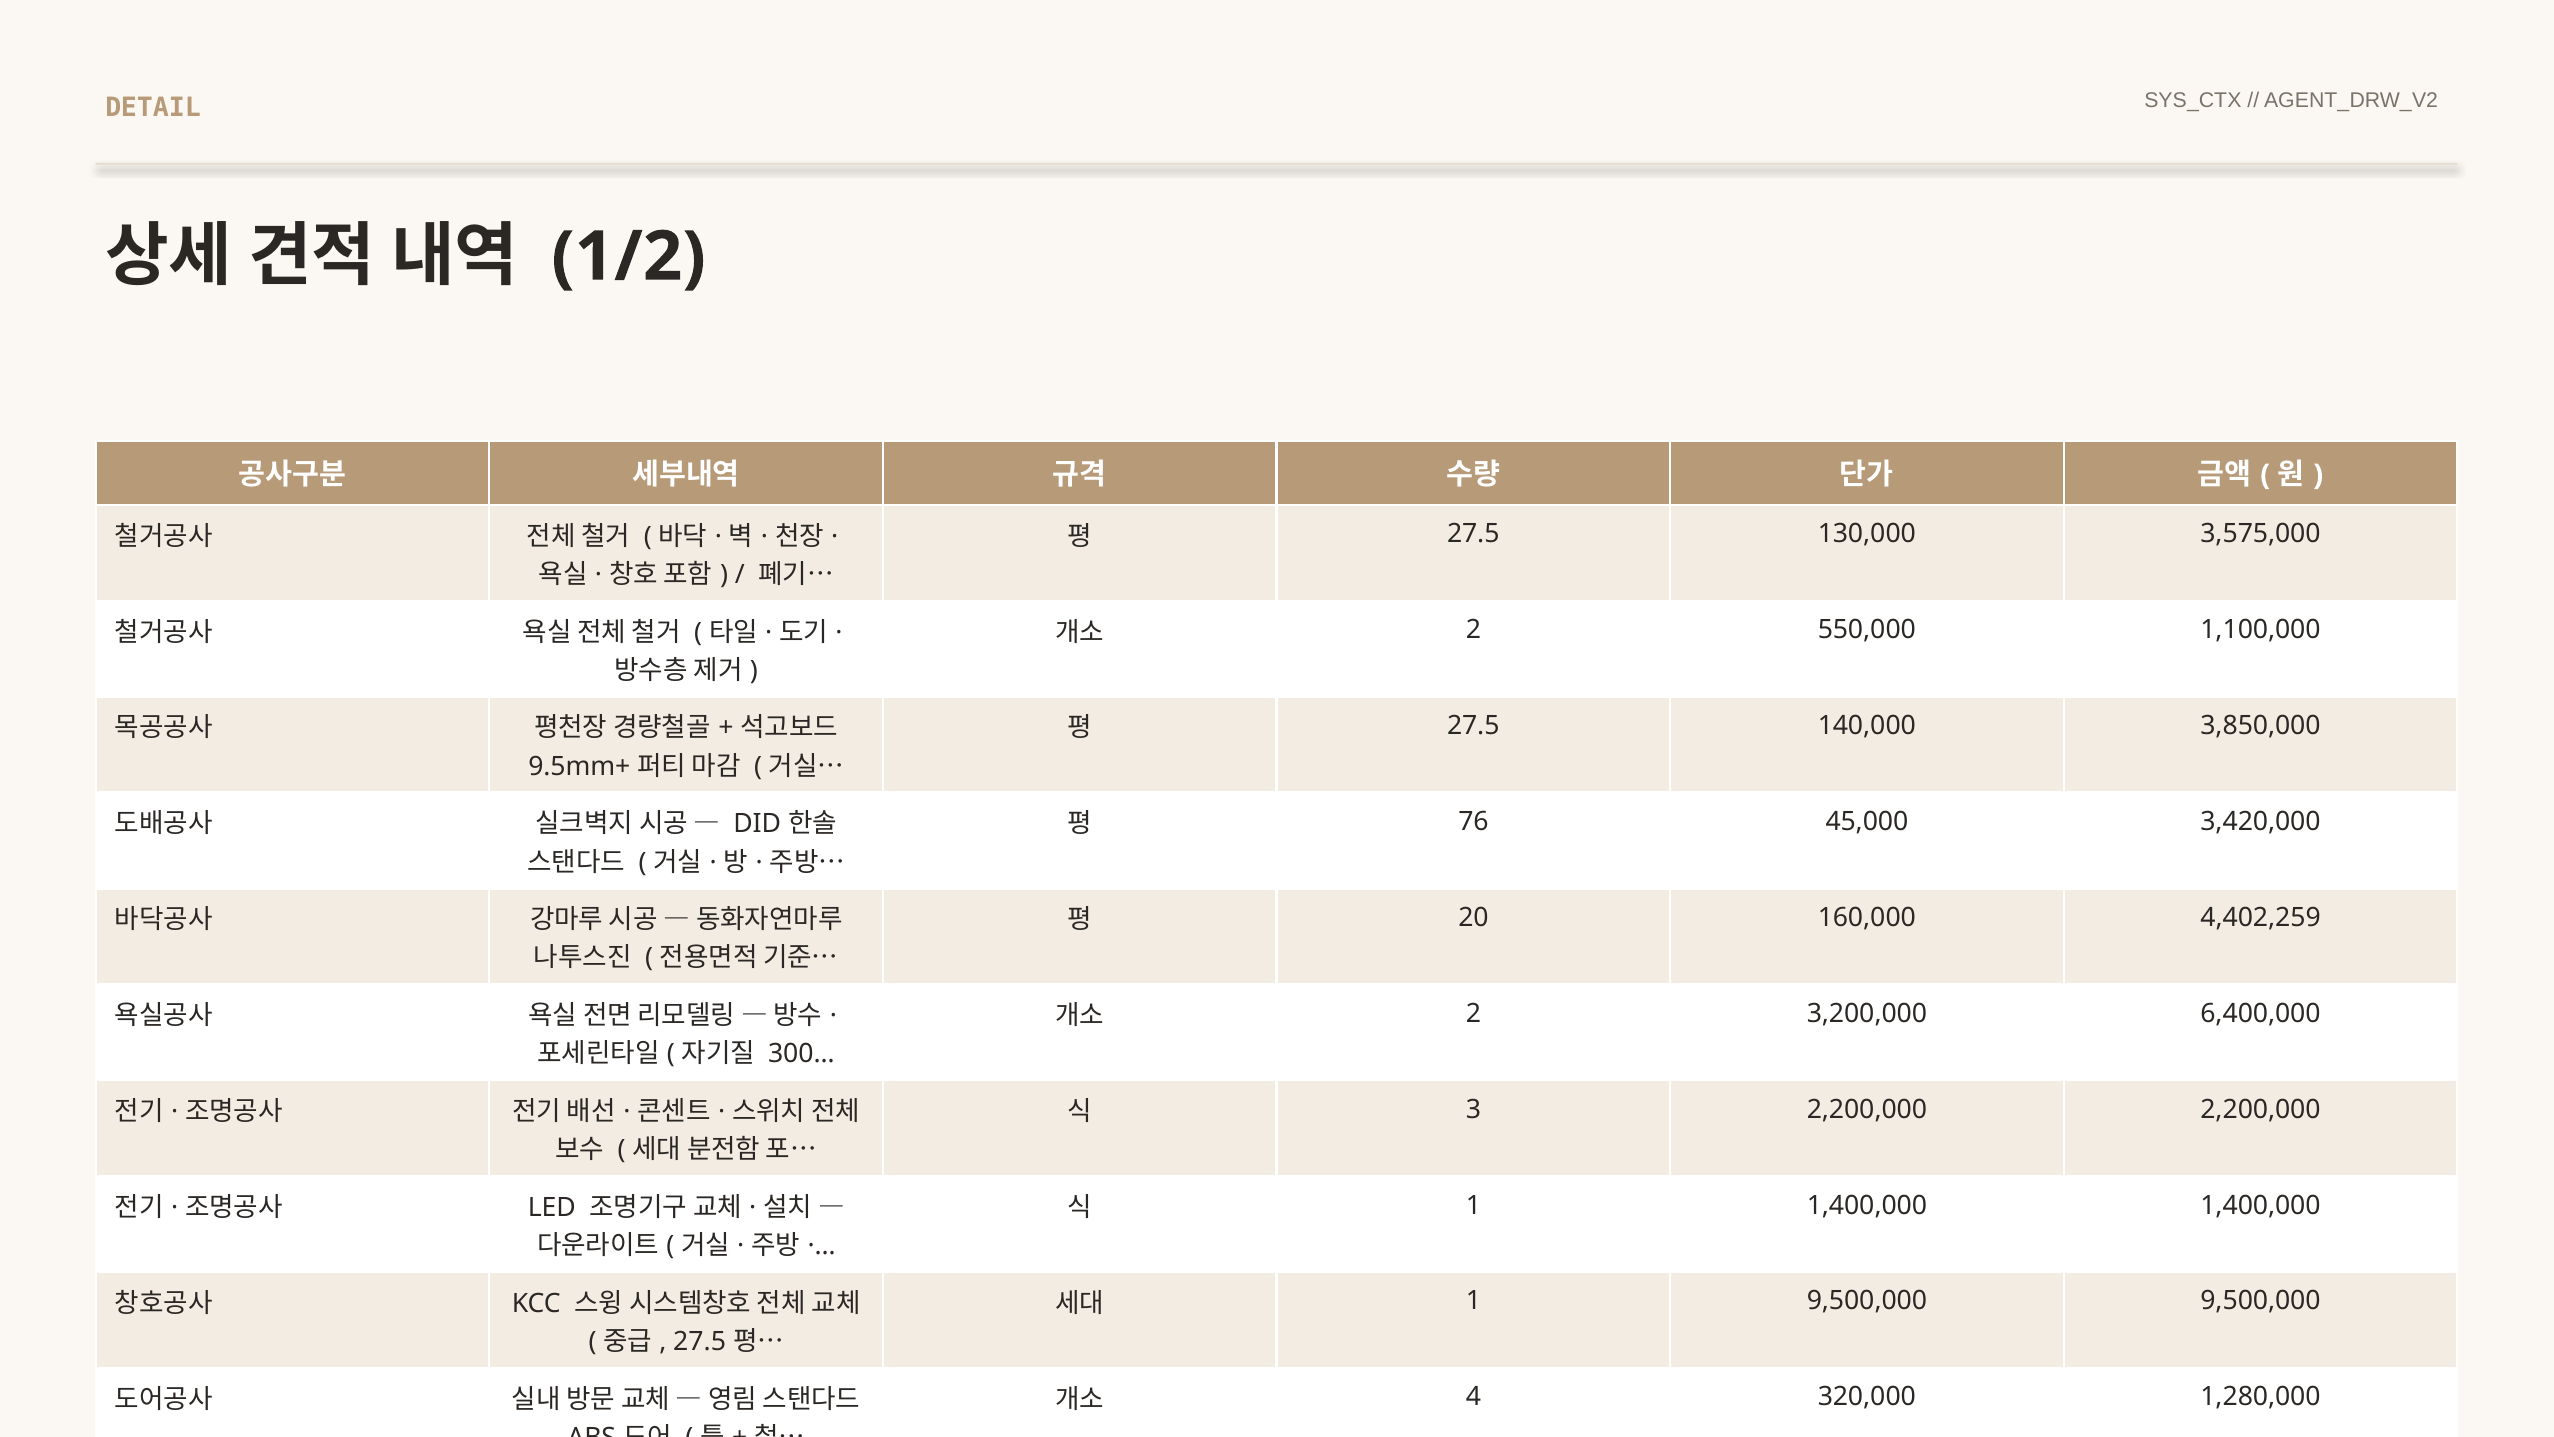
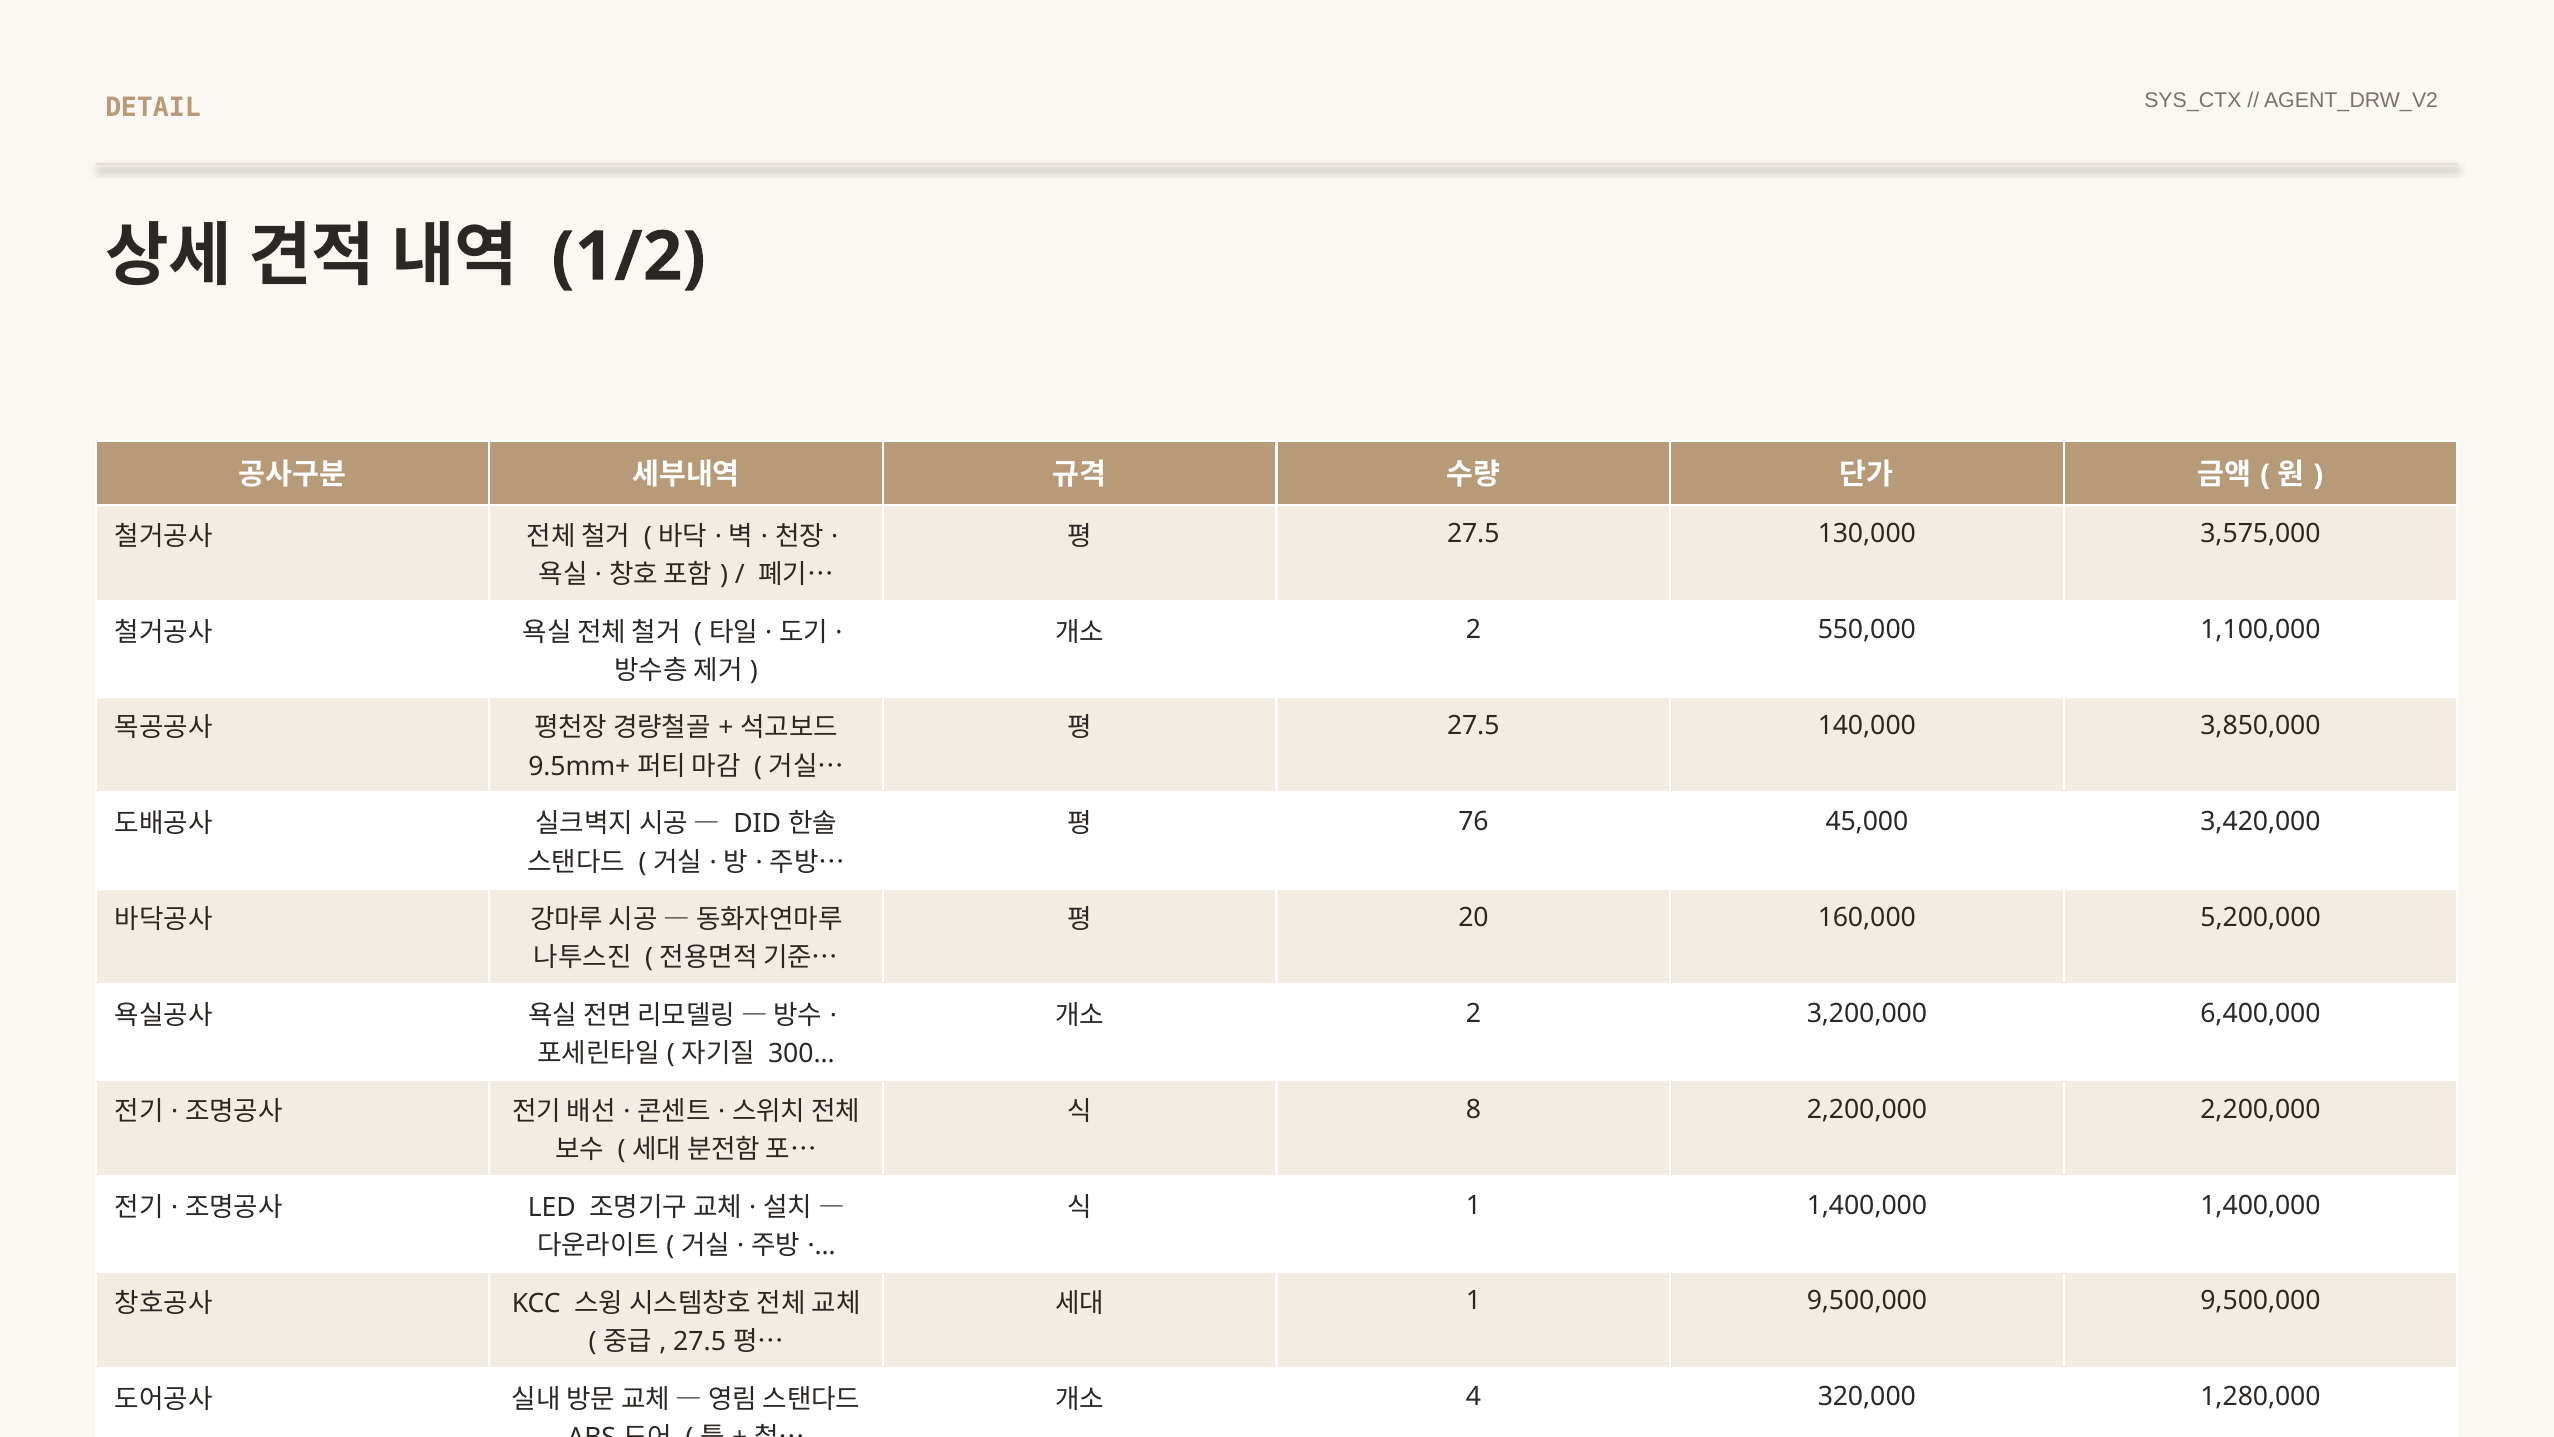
4,402,259: 4,402,259 -> 5,200,000 (2261, 917)
3: 3 -> 8 (1473, 1109)
